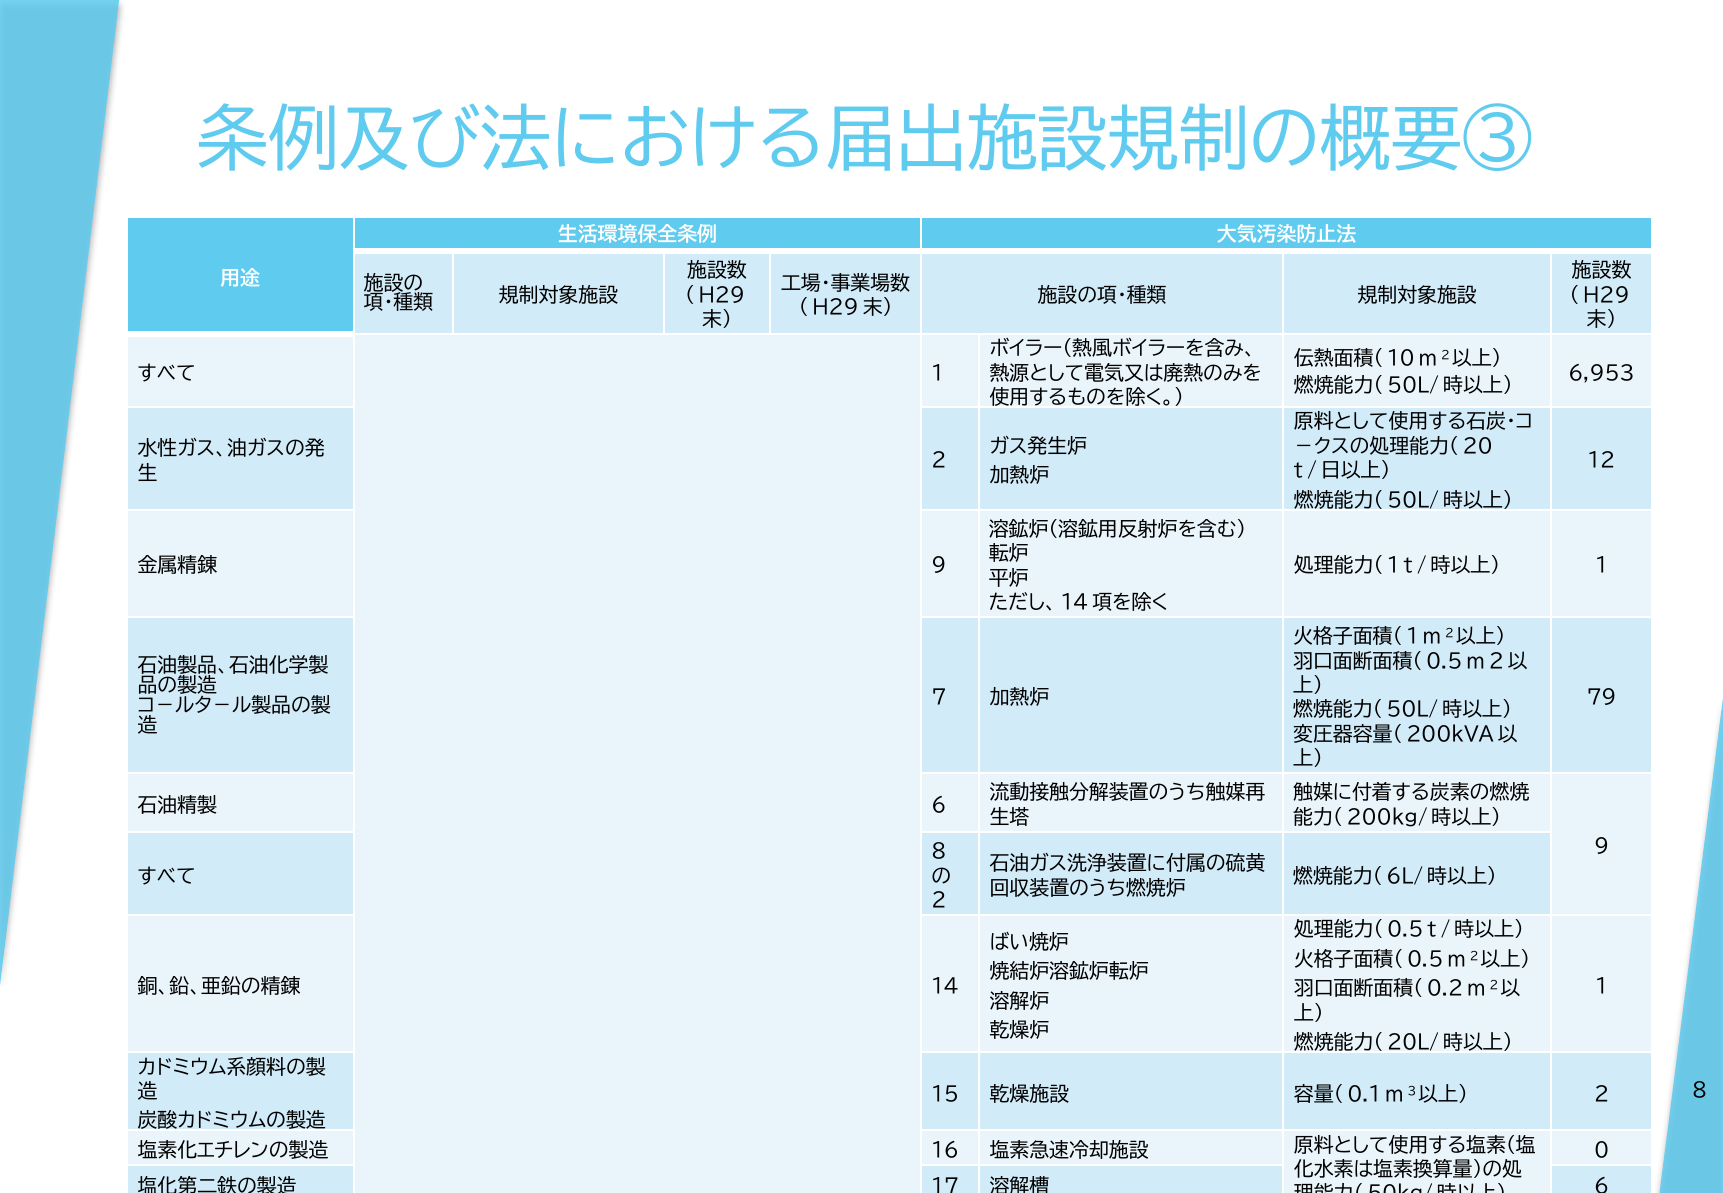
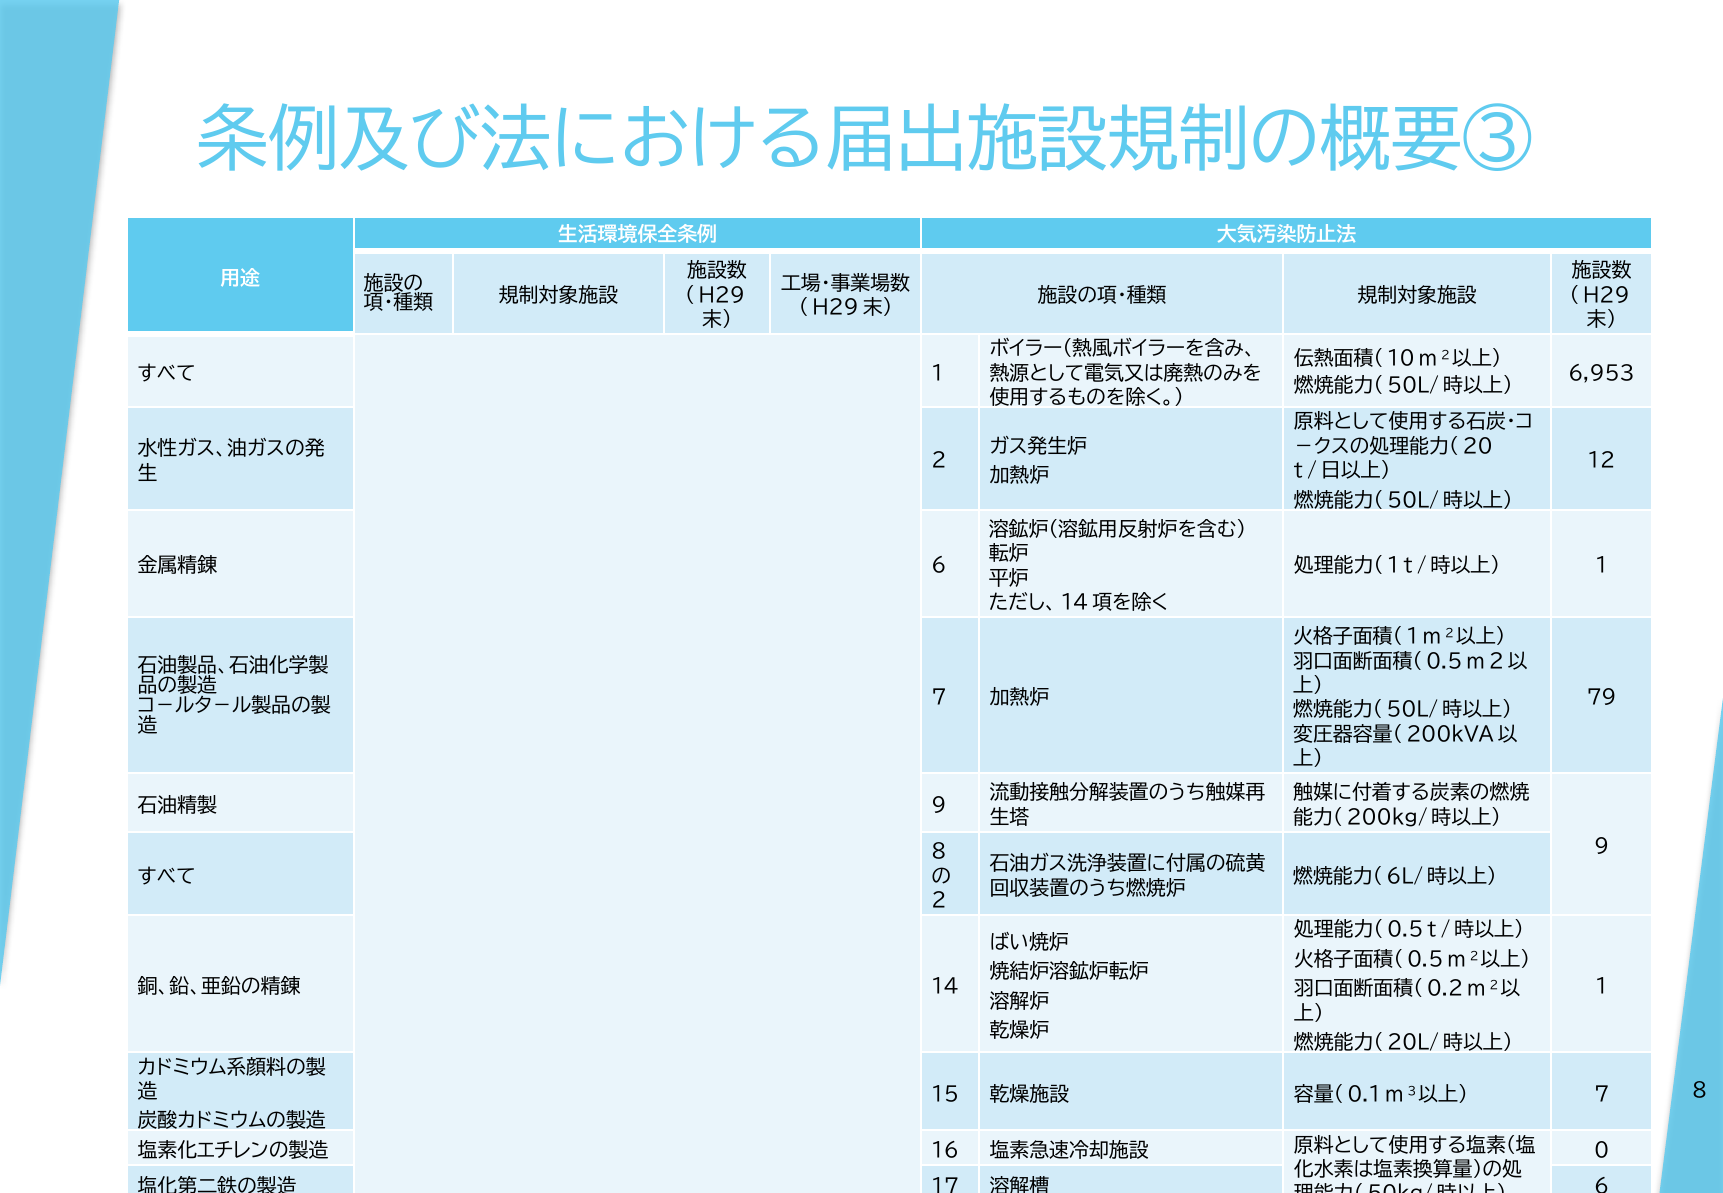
9: 9 -> 6 (939, 566)
6: 6 -> 9 (939, 805)
2: 2 -> 7 (1602, 1094)
